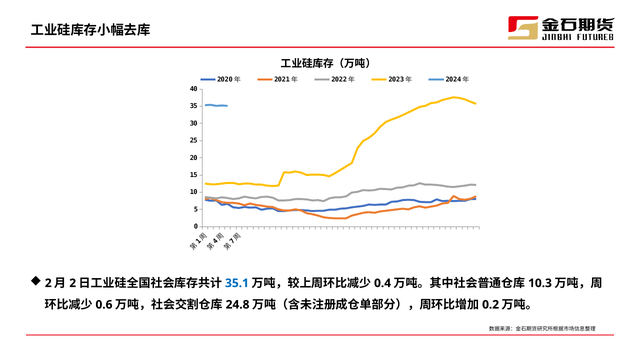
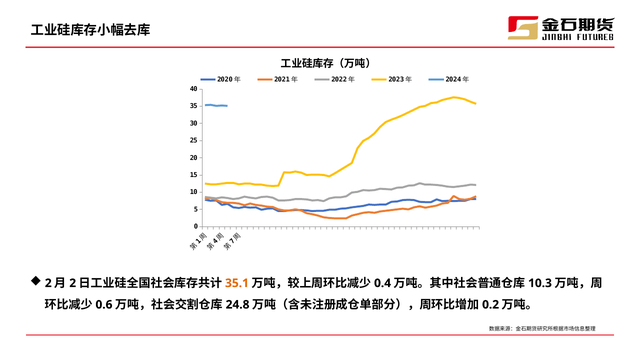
35.1 colour: blue -> orange (237, 283)
